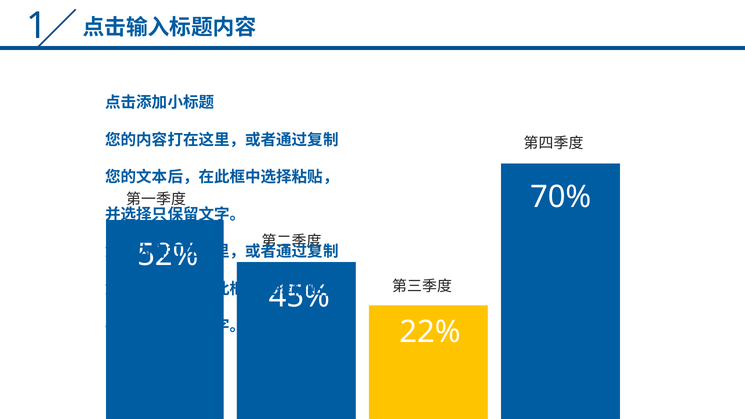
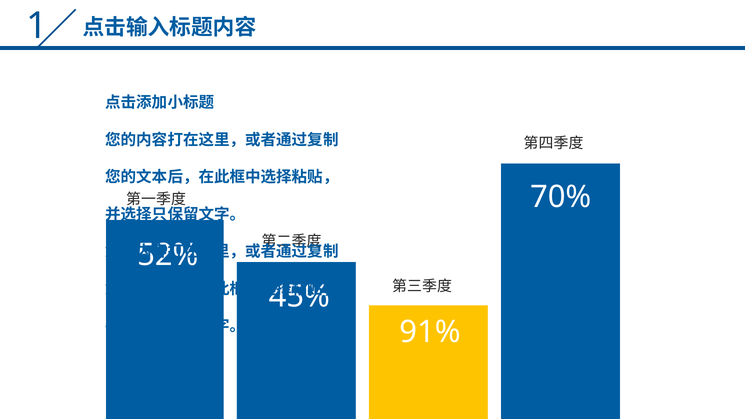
22%: 22% -> 91% (430, 332)
